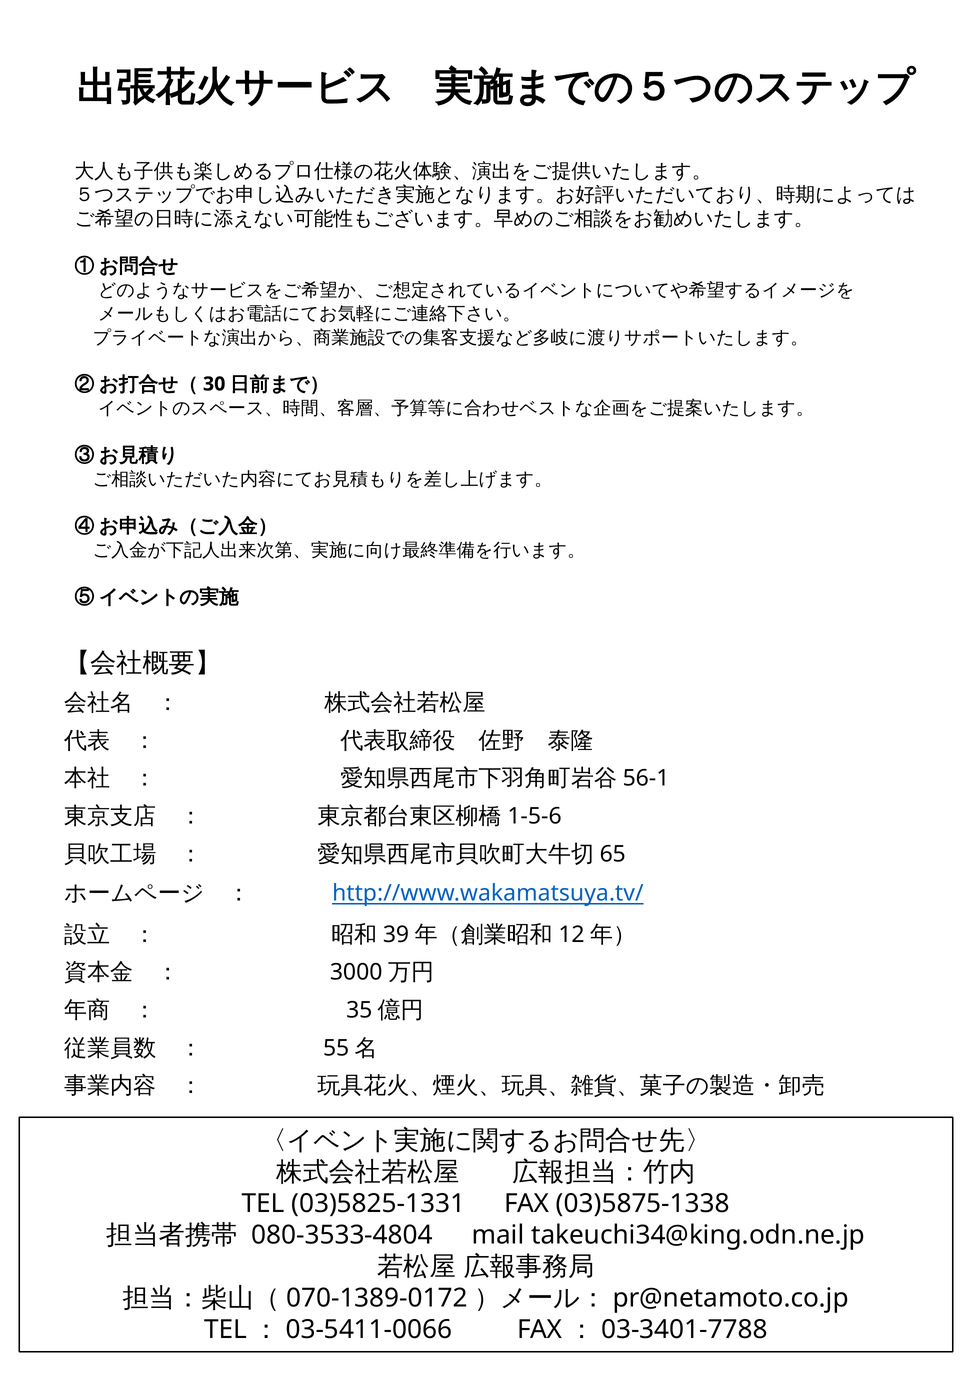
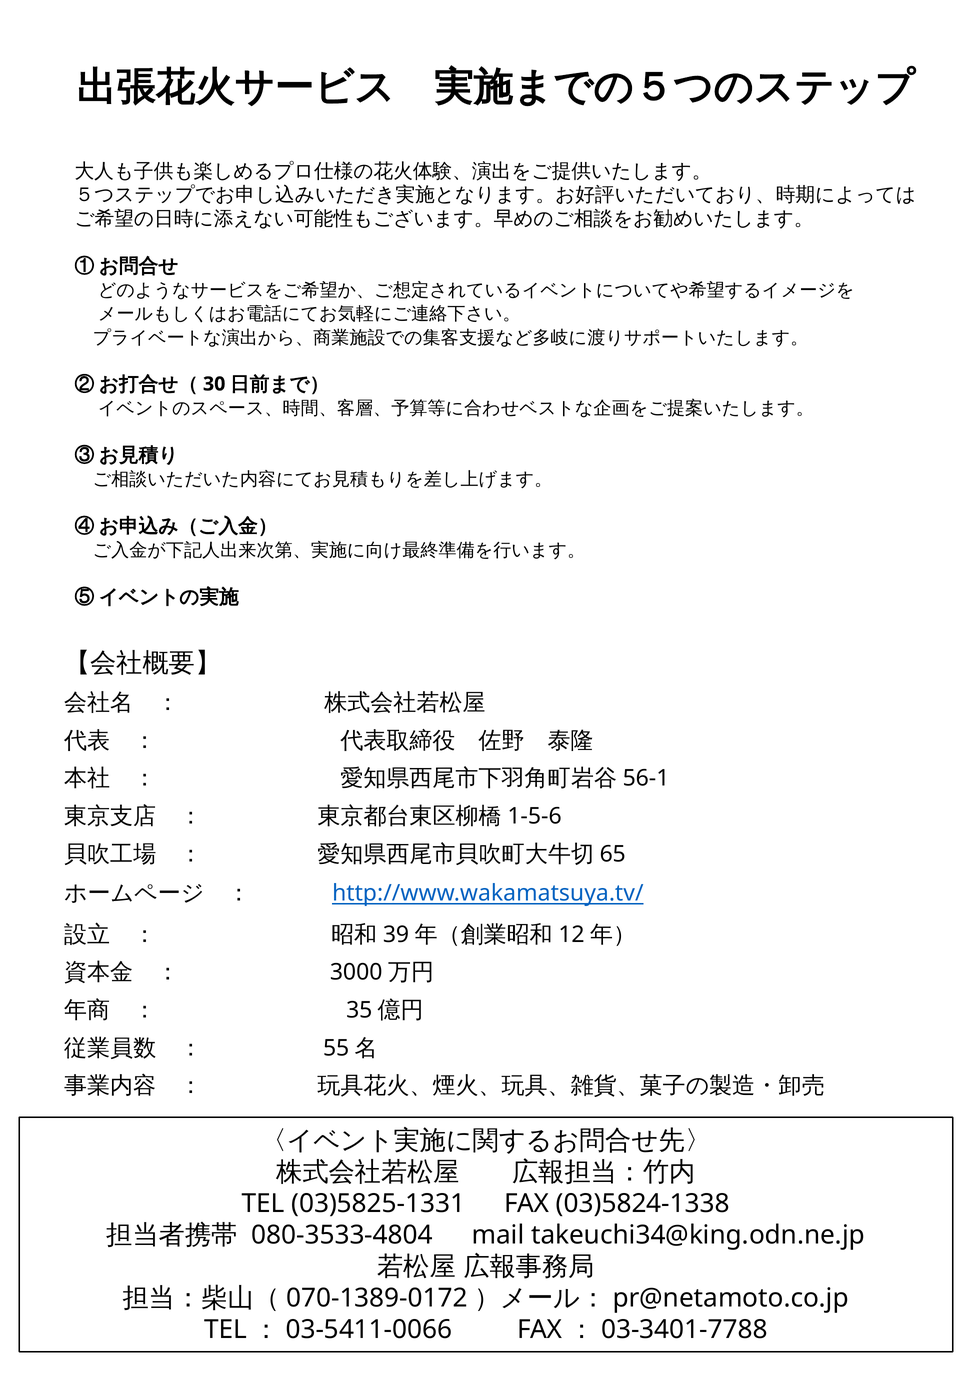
03)5875-1338: 03)5875-1338 -> 03)5824-1338 (643, 1203)
